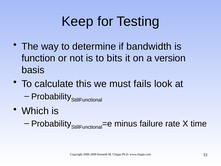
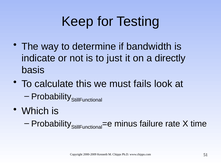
function: function -> indicate (38, 58)
bits: bits -> just (115, 58)
version: version -> directly (170, 58)
